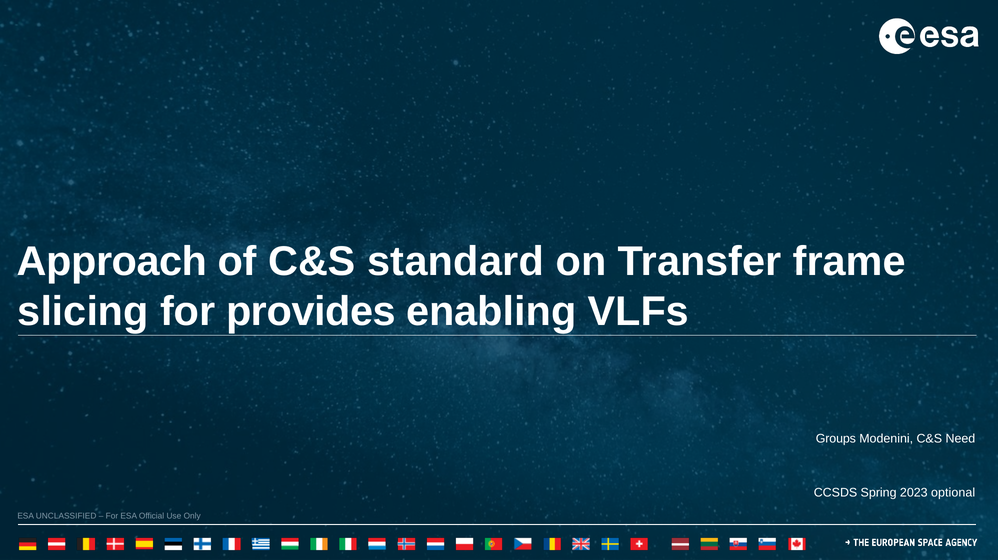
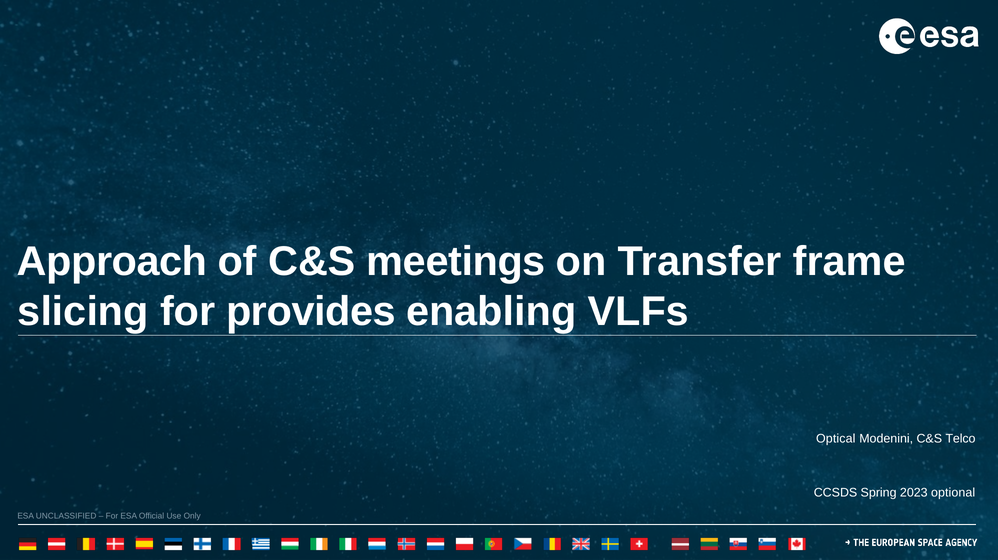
standard: standard -> meetings (456, 261)
Groups: Groups -> Optical (836, 438)
Need: Need -> Telco (960, 438)
